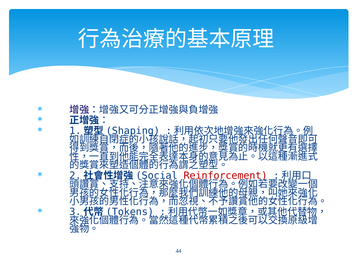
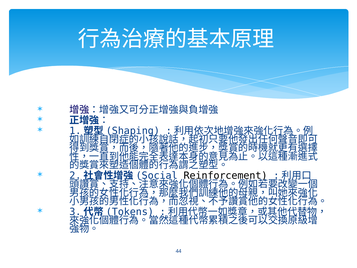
Reinforcement colour: red -> black (225, 175)
